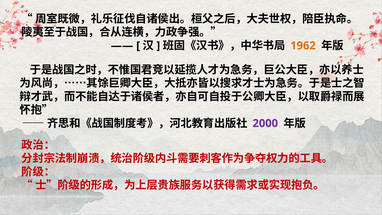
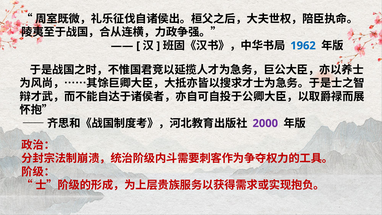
1962 colour: orange -> blue (303, 46)
